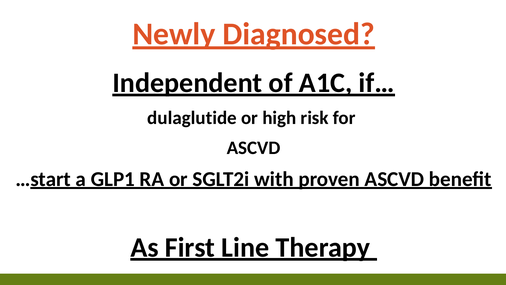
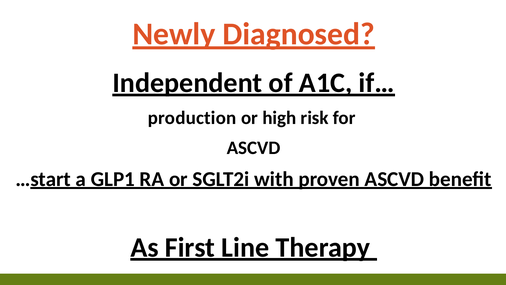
dulaglutide: dulaglutide -> production (192, 118)
